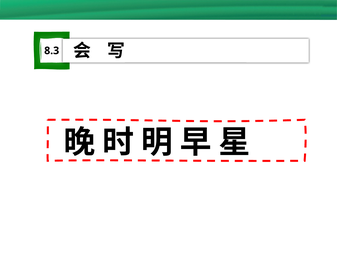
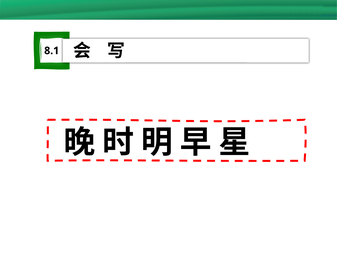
8.3: 8.3 -> 8.1 (52, 51)
